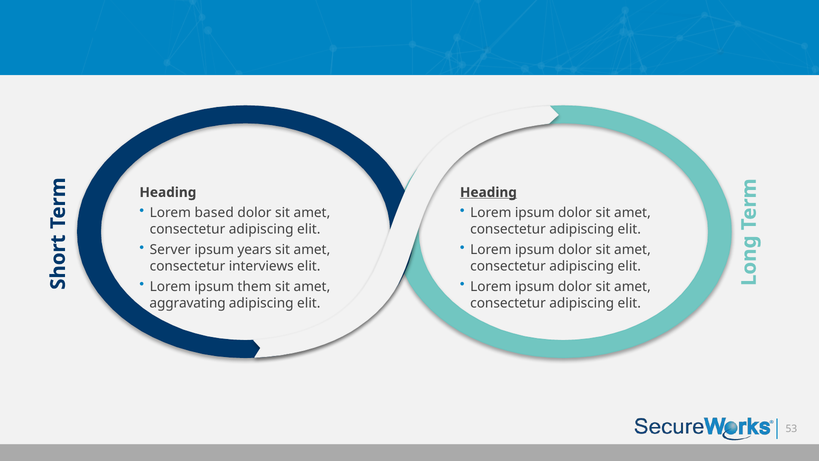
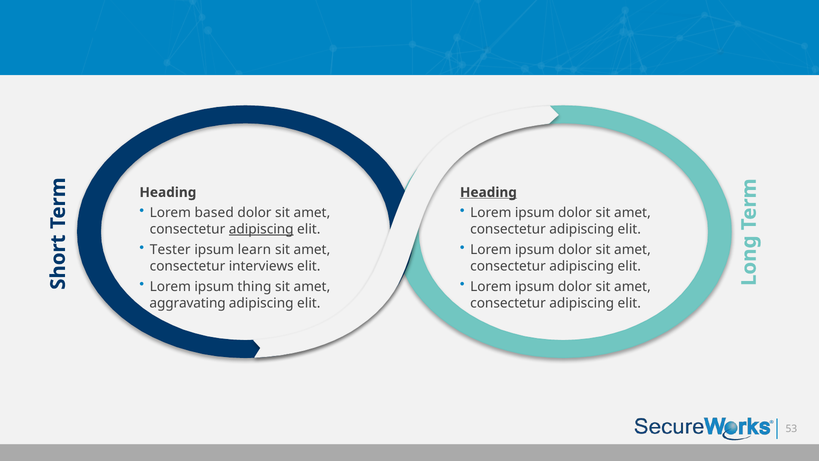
adipiscing underline: none -> present (261, 229)
Server: Server -> Tester (170, 250)
years: years -> learn (254, 250)
them: them -> thing (254, 286)
